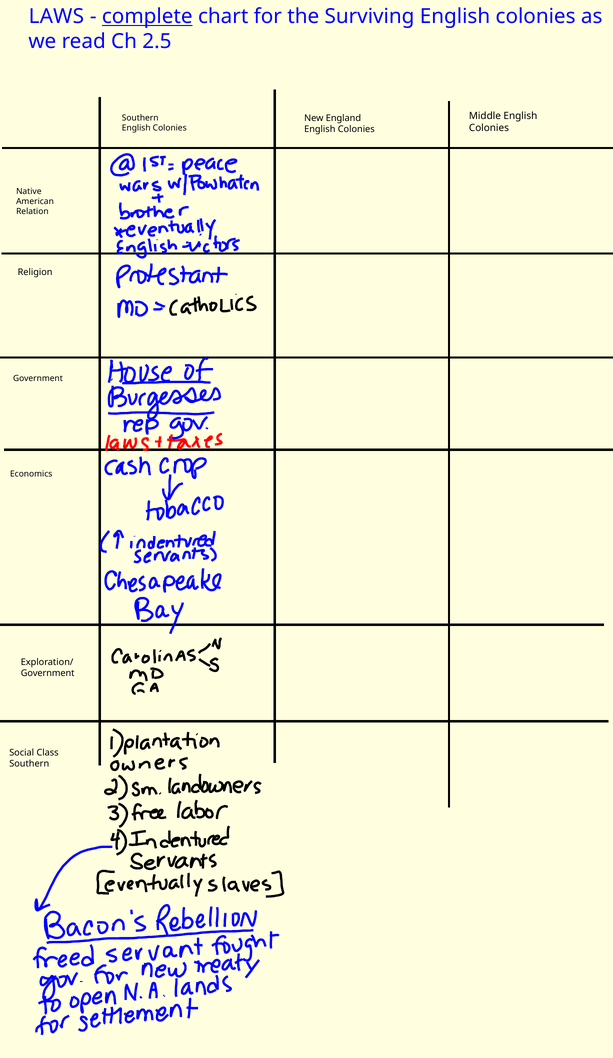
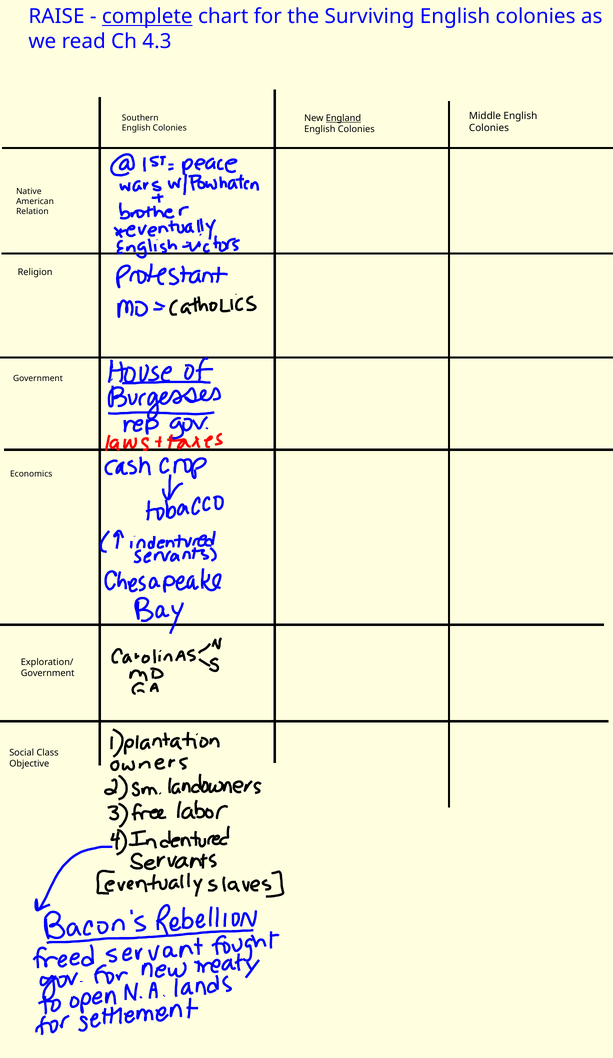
LAWS: LAWS -> RAISE (56, 17)
2.5: 2.5 -> 4.3 (157, 41)
England underline: none -> present (343, 118)
Southern: Southern -> Objective (29, 764)
